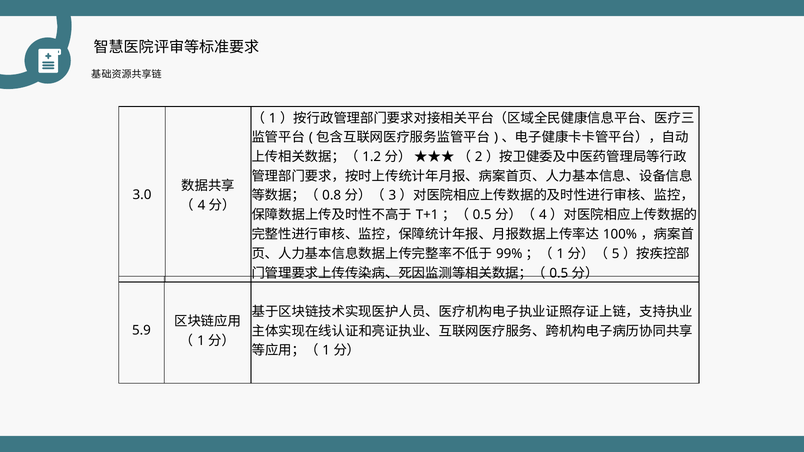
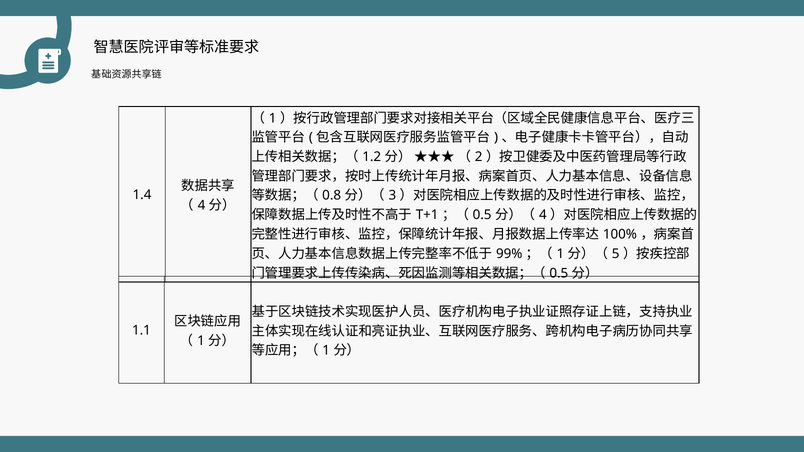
3.0: 3.0 -> 1.4 (142, 195)
5.9: 5.9 -> 1.1 (141, 331)
